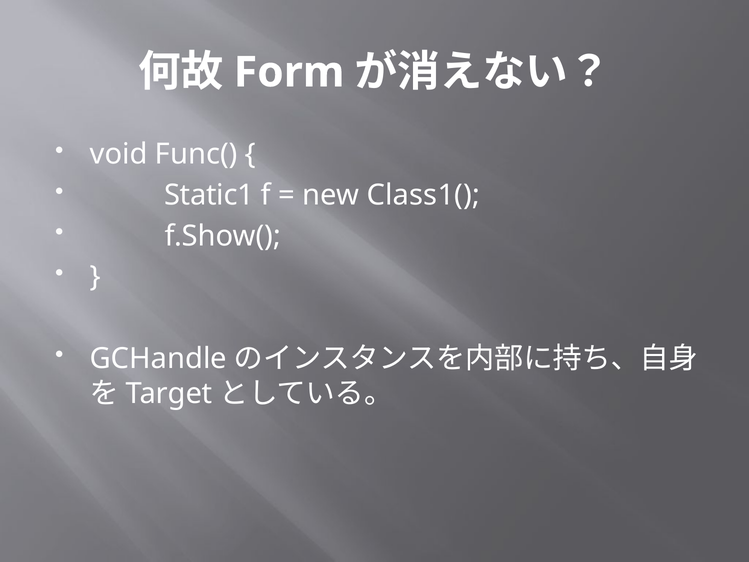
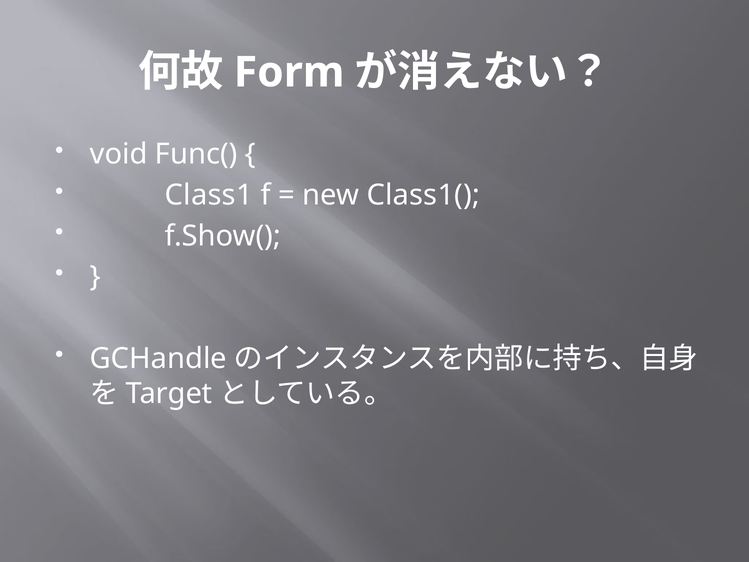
Static1: Static1 -> Class1 (209, 195)
